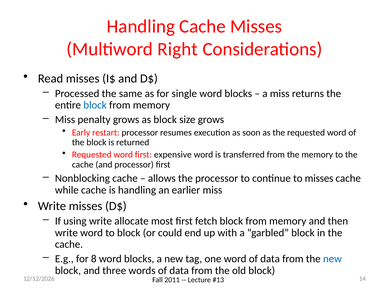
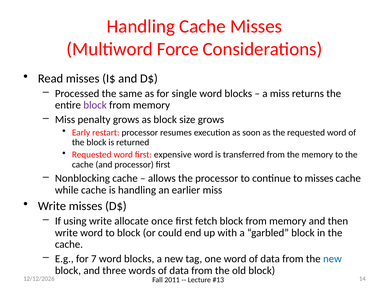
Right: Right -> Force (178, 49)
block colour: blue -> purple (95, 105)
most: most -> once (162, 221)
8: 8 -> 7 (94, 259)
